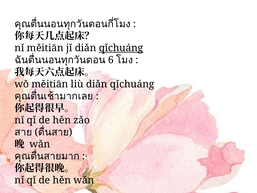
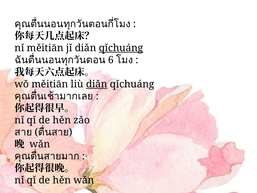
diǎn underline: none -> present (97, 84)
